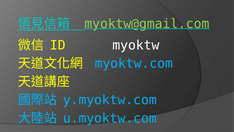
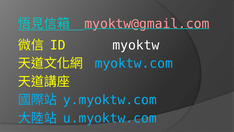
myoktw@gmail.com colour: light green -> pink (147, 24)
